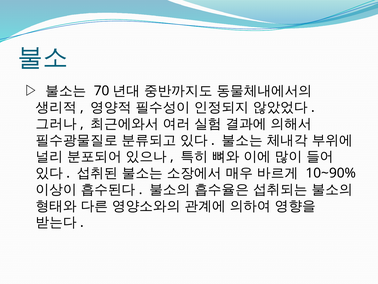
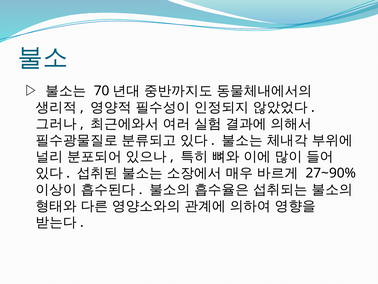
10~90%: 10~90% -> 27~90% (331, 173)
